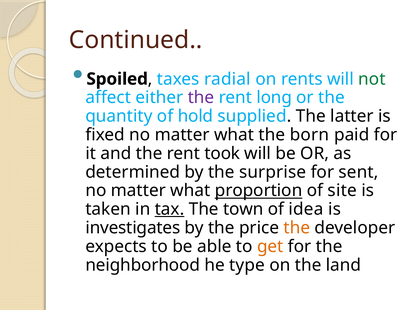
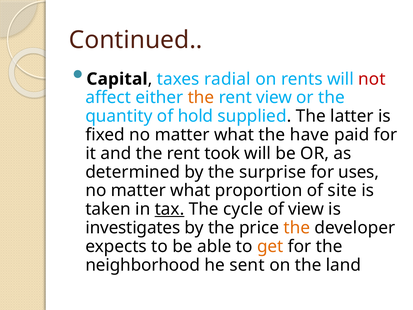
Spoiled: Spoiled -> Capital (117, 79)
not colour: green -> red (372, 79)
the colour: purple -> orange (201, 98)
rent long: long -> view (274, 98)
born: born -> have (309, 135)
sent: sent -> uses (359, 172)
proportion underline: present -> none (259, 190)
town: town -> cycle (243, 209)
of idea: idea -> view (306, 209)
type: type -> sent (247, 265)
